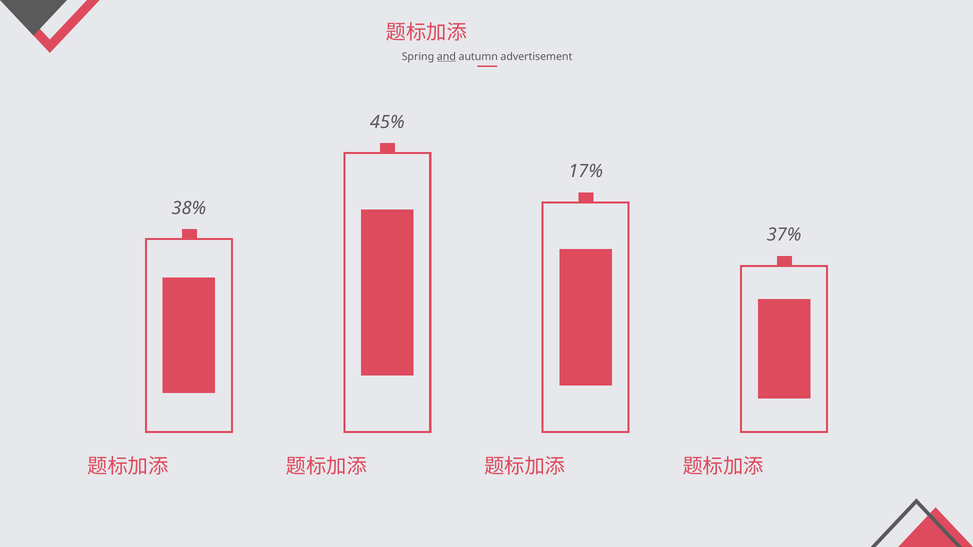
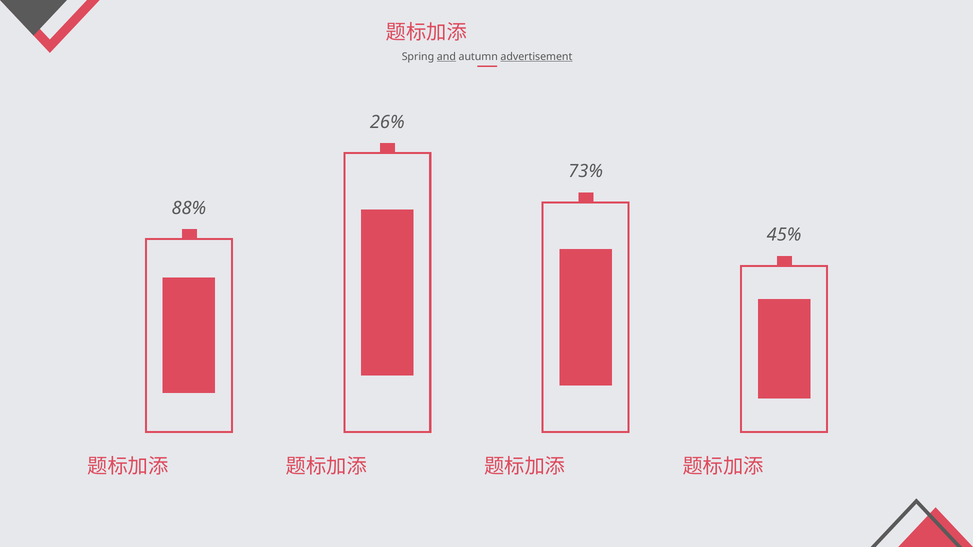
advertisement underline: none -> present (536, 57)
45%: 45% -> 26% (387, 122)
17%: 17% -> 73% (586, 171)
38%: 38% -> 88% (189, 208)
37%: 37% -> 45% (784, 235)
